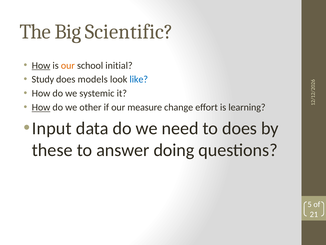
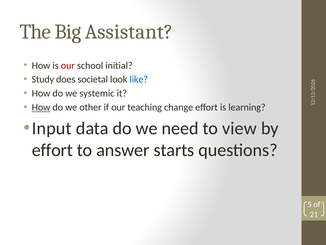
Scientific: Scientific -> Assistant (129, 32)
How underline: present -> none (41, 65)
our colour: orange -> red (68, 65)
models: models -> societal (93, 79)
measure: measure -> teaching (145, 107)
to does: does -> view (239, 128)
these: these -> effort (52, 150)
doing: doing -> starts (174, 150)
